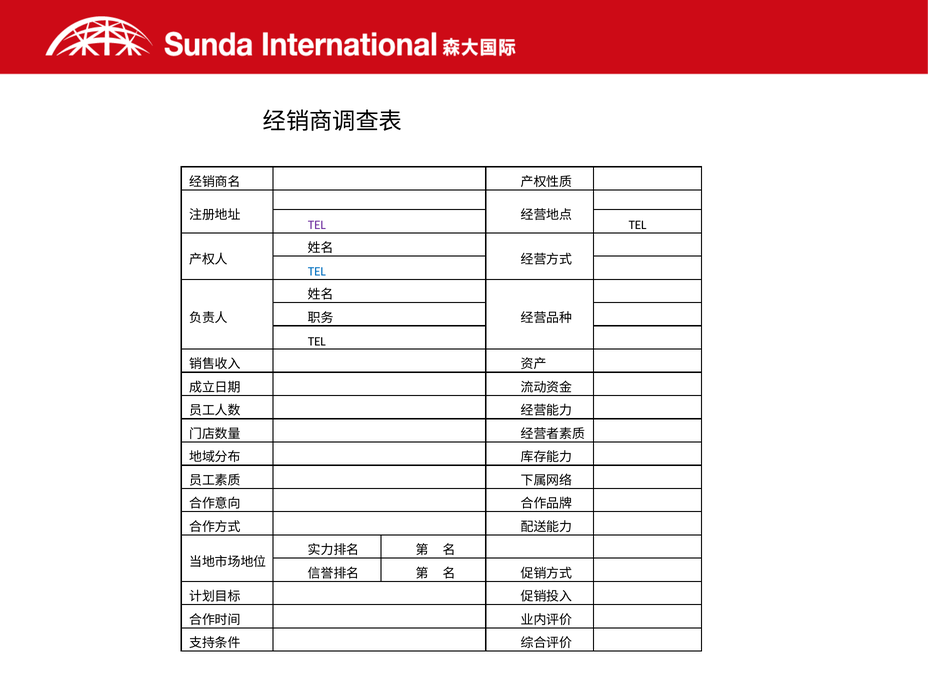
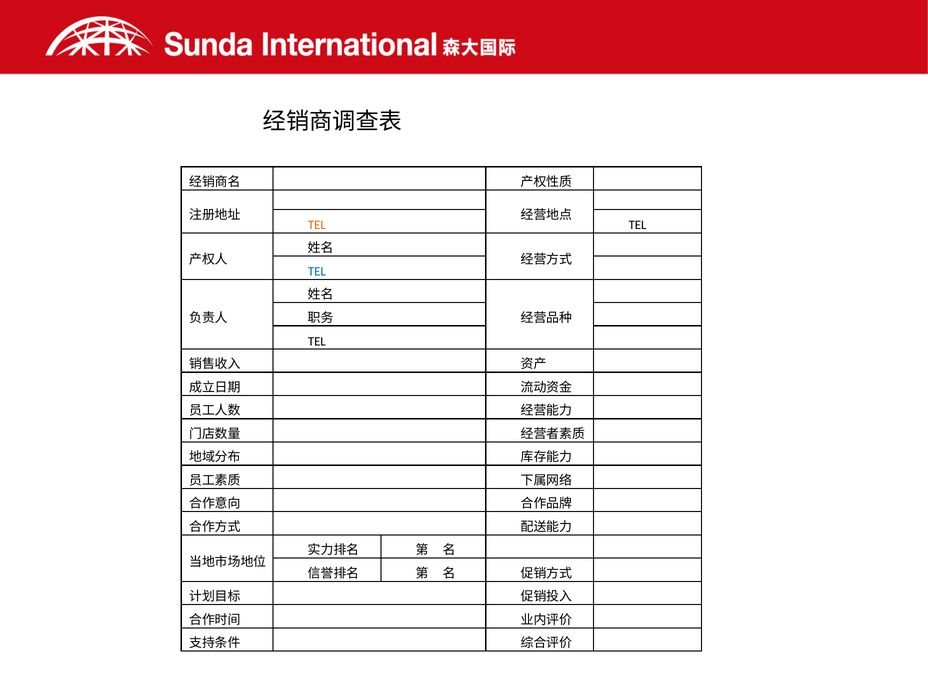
TEL colour: purple -> orange (317, 225)
